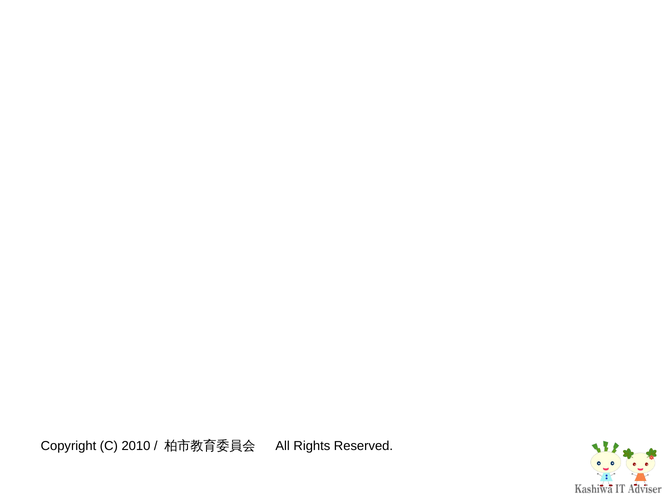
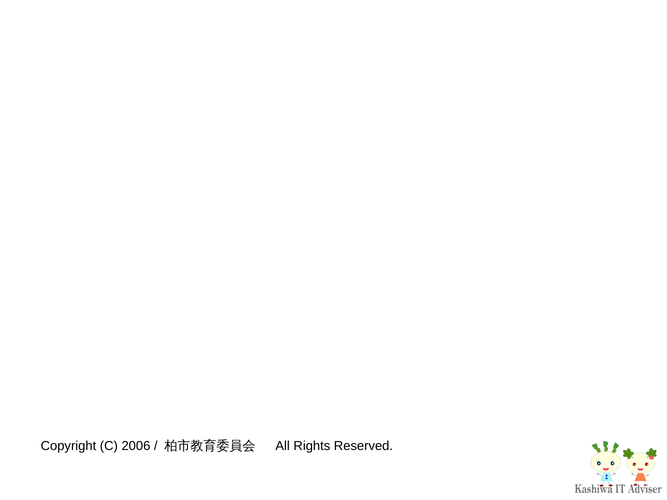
2010: 2010 -> 2006 (136, 446)
